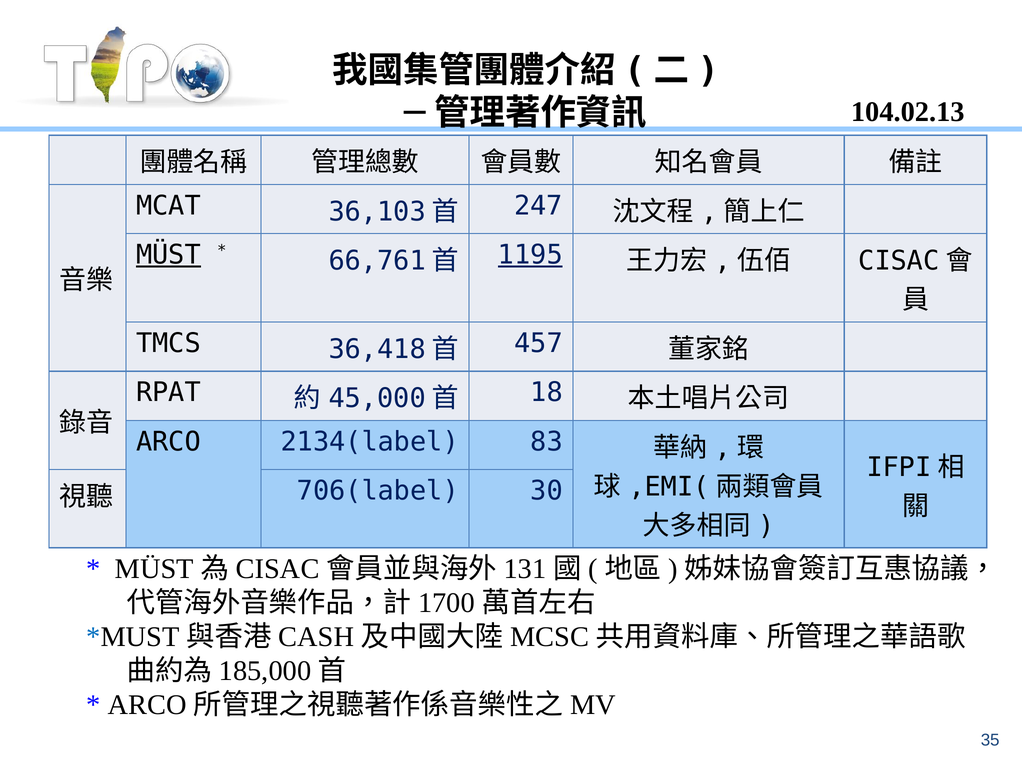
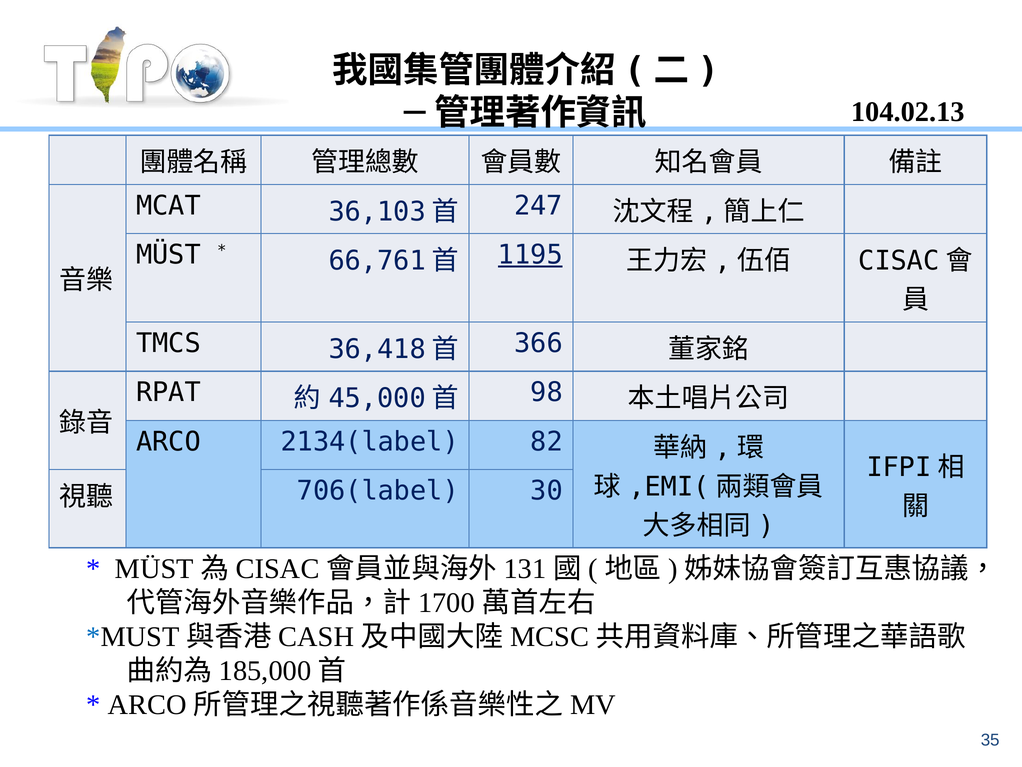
MÜST underline: present -> none (168, 255)
457: 457 -> 366 (538, 343)
18: 18 -> 98 (547, 392)
83: 83 -> 82 (547, 441)
